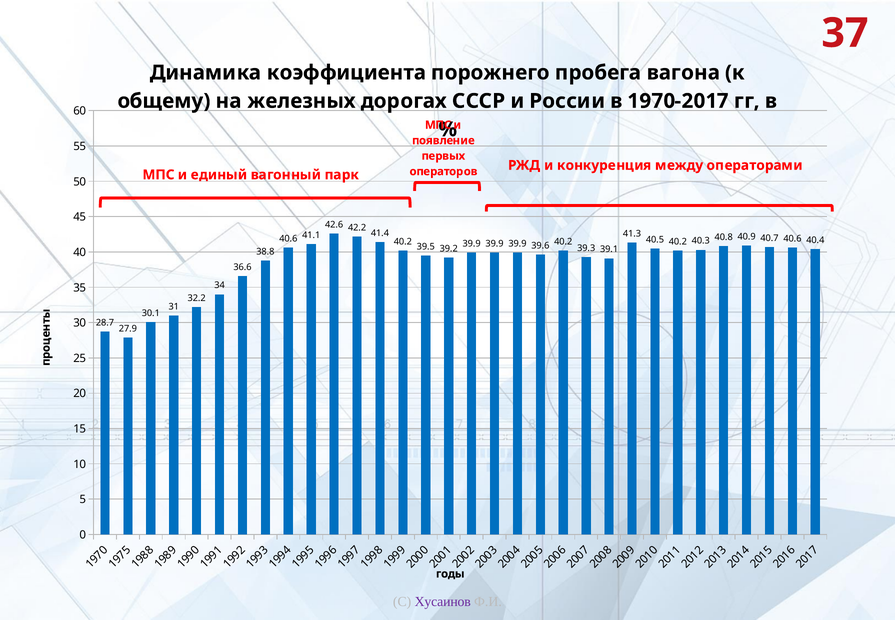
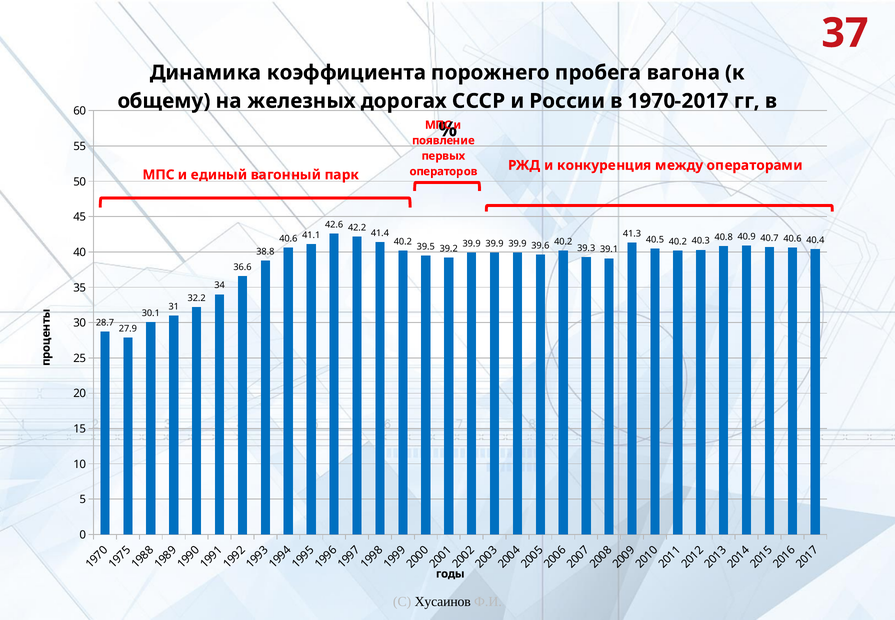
Хусаинов colour: purple -> black (443, 601)
